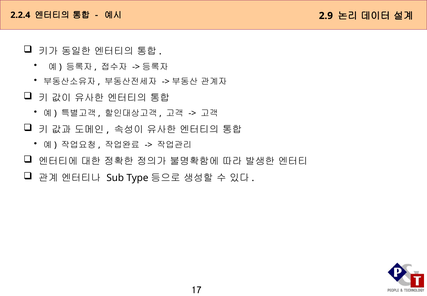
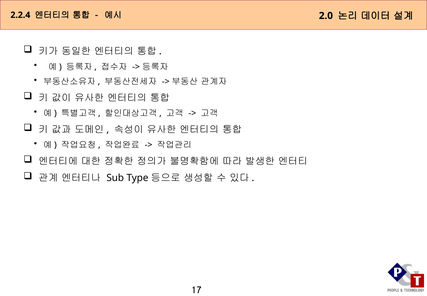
2.9: 2.9 -> 2.0 (326, 16)
